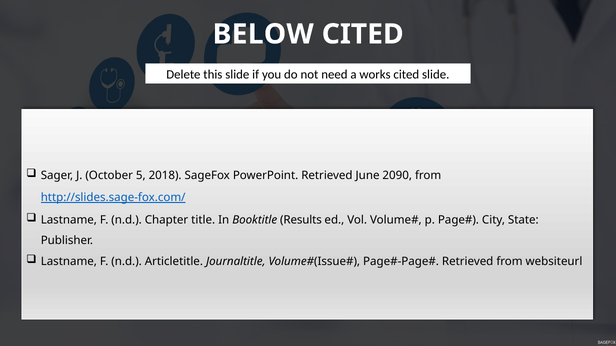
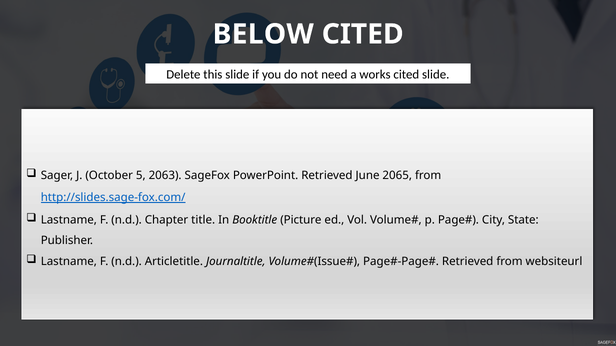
2018: 2018 -> 2063 (165, 176)
2090: 2090 -> 2065 (397, 176)
Results: Results -> Picture (301, 220)
